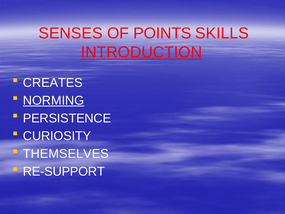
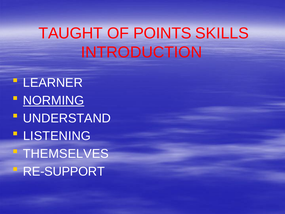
SENSES: SENSES -> TAUGHT (71, 33)
INTRODUCTION underline: present -> none (141, 52)
CREATES: CREATES -> LEARNER (53, 83)
PERSISTENCE: PERSISTENCE -> UNDERSTAND (67, 118)
CURIOSITY: CURIOSITY -> LISTENING (57, 136)
